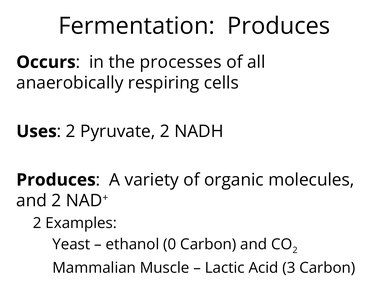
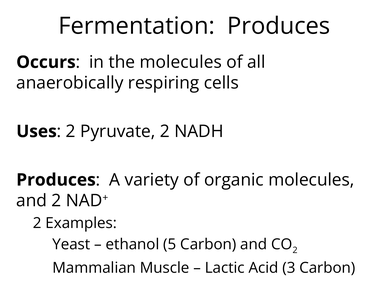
the processes: processes -> molecules (181, 62)
0: 0 -> 5 (170, 244)
